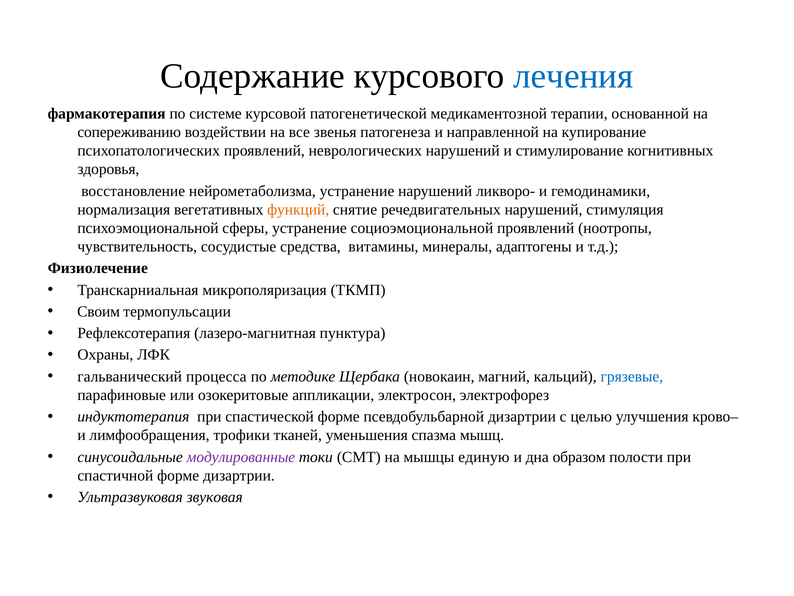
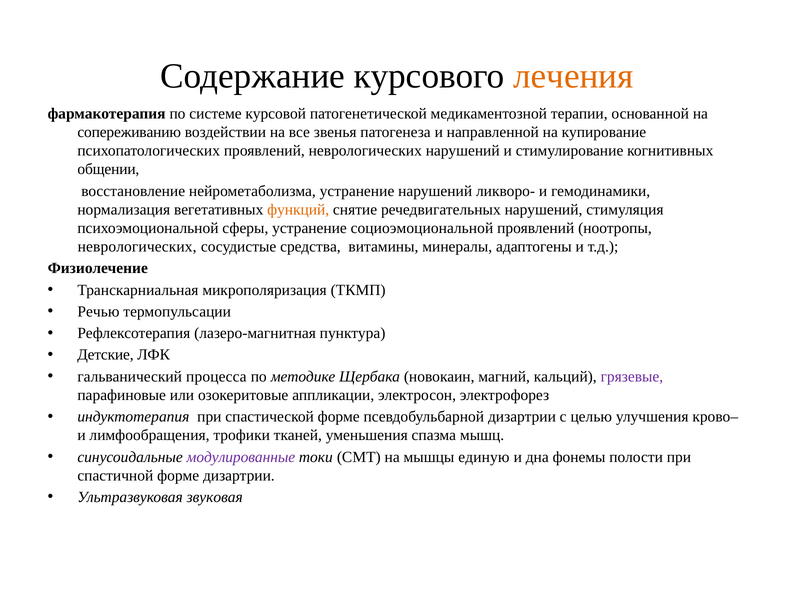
лечения colour: blue -> orange (573, 76)
здоровья: здоровья -> общении (108, 169)
чувствительность: чувствительность -> неврологических (137, 246)
Своим: Своим -> Речью (98, 311)
Охраны: Охраны -> Детские (105, 355)
грязевые colour: blue -> purple (632, 376)
образом: образом -> фонемы (579, 457)
